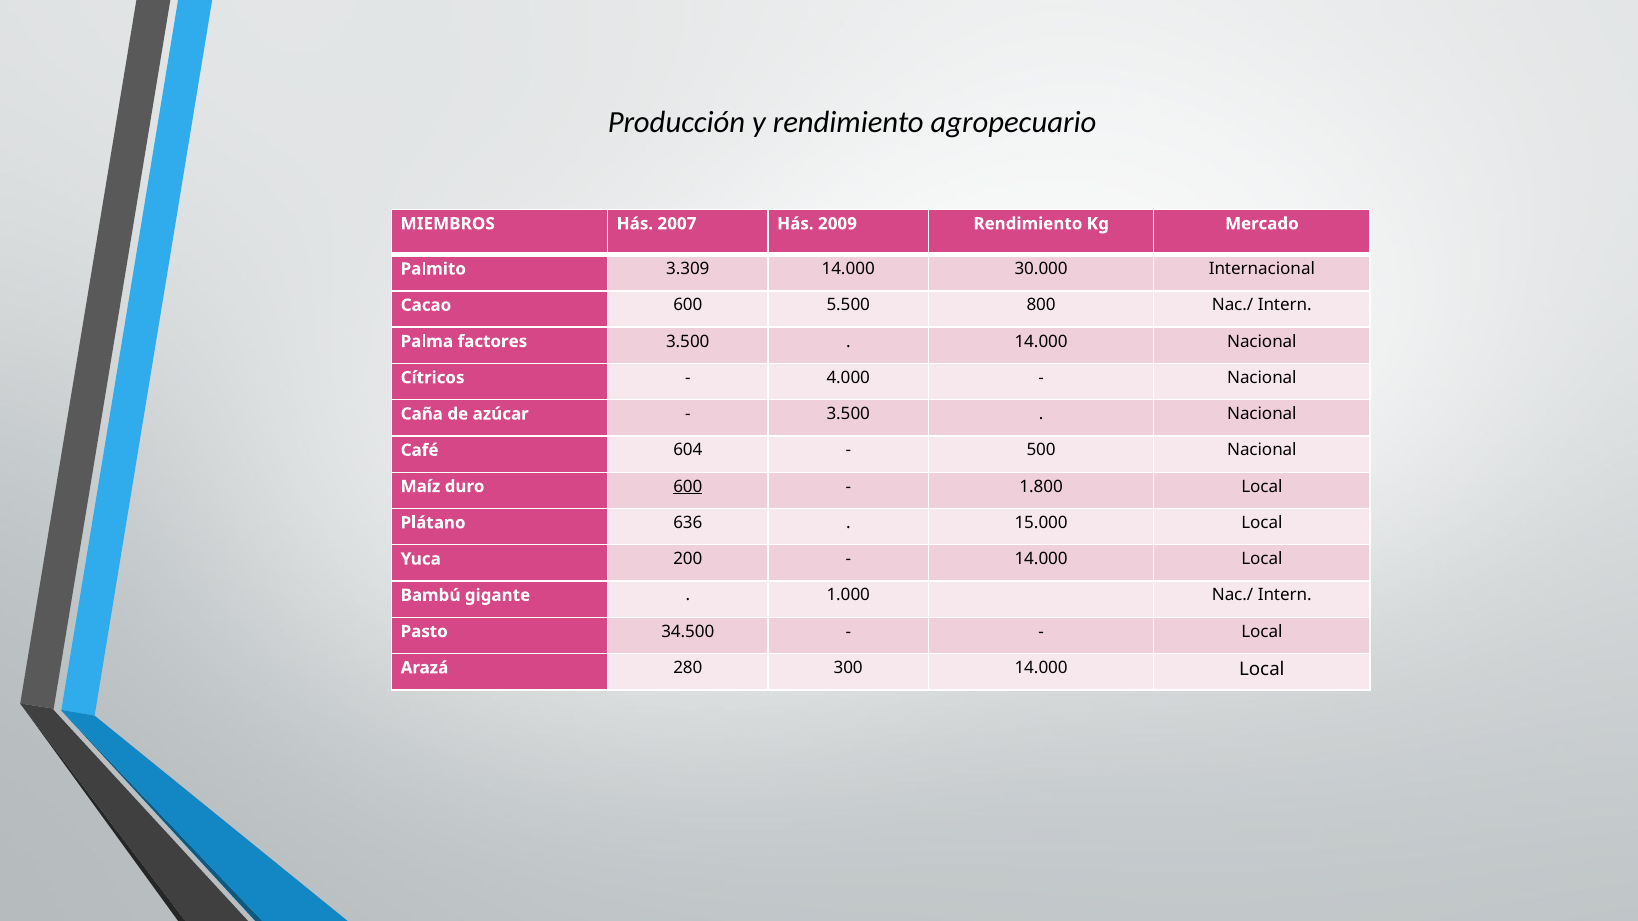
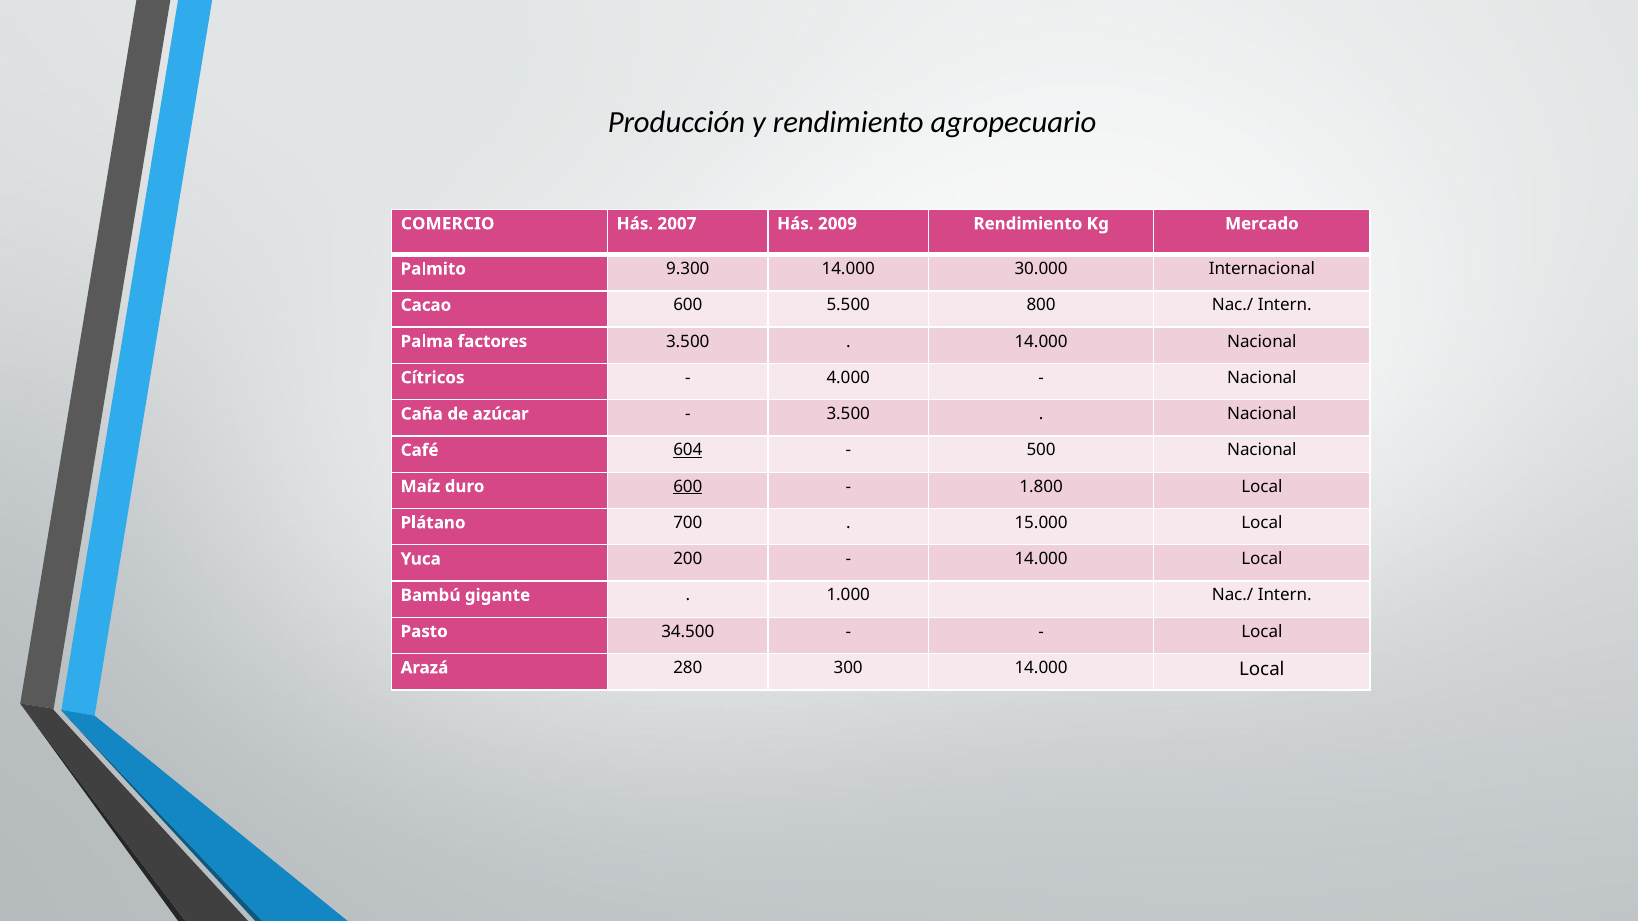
MIEMBROS: MIEMBROS -> COMERCIO (448, 224)
3.309: 3.309 -> 9.300 (688, 269)
604 underline: none -> present (688, 450)
636: 636 -> 700 (688, 523)
